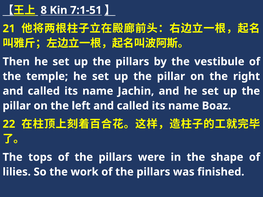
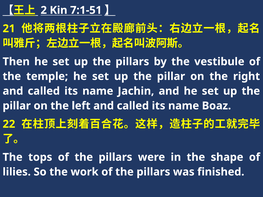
8: 8 -> 2 (44, 10)
